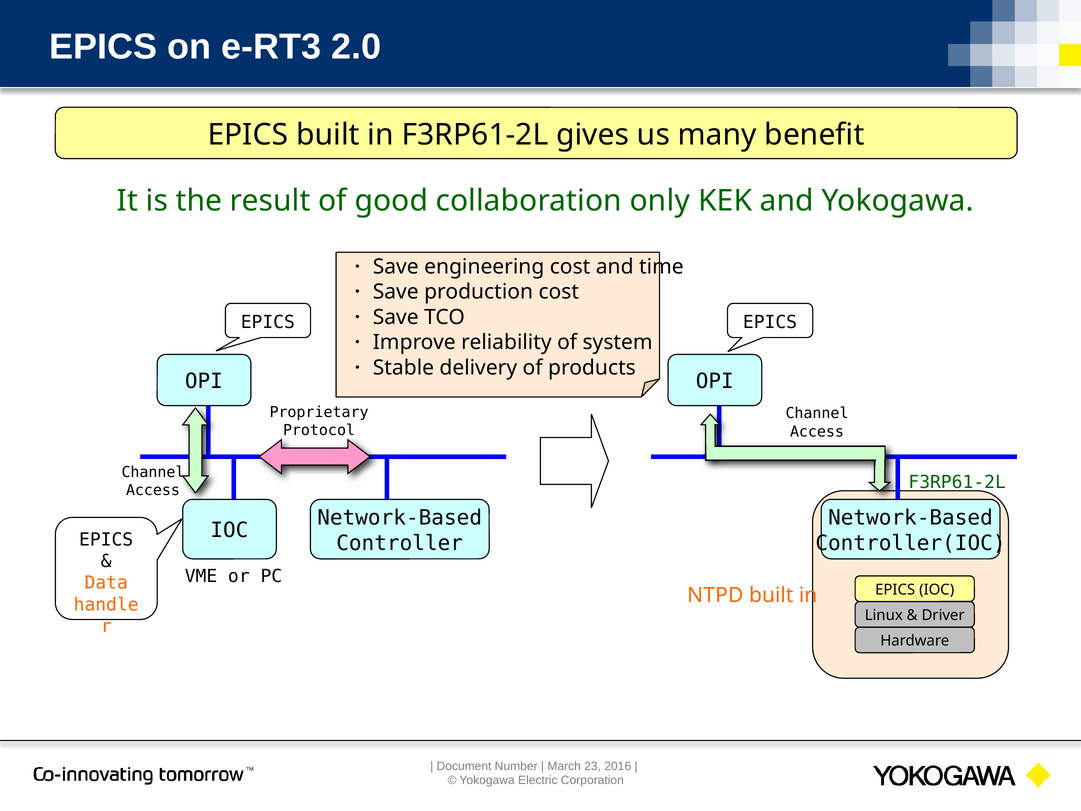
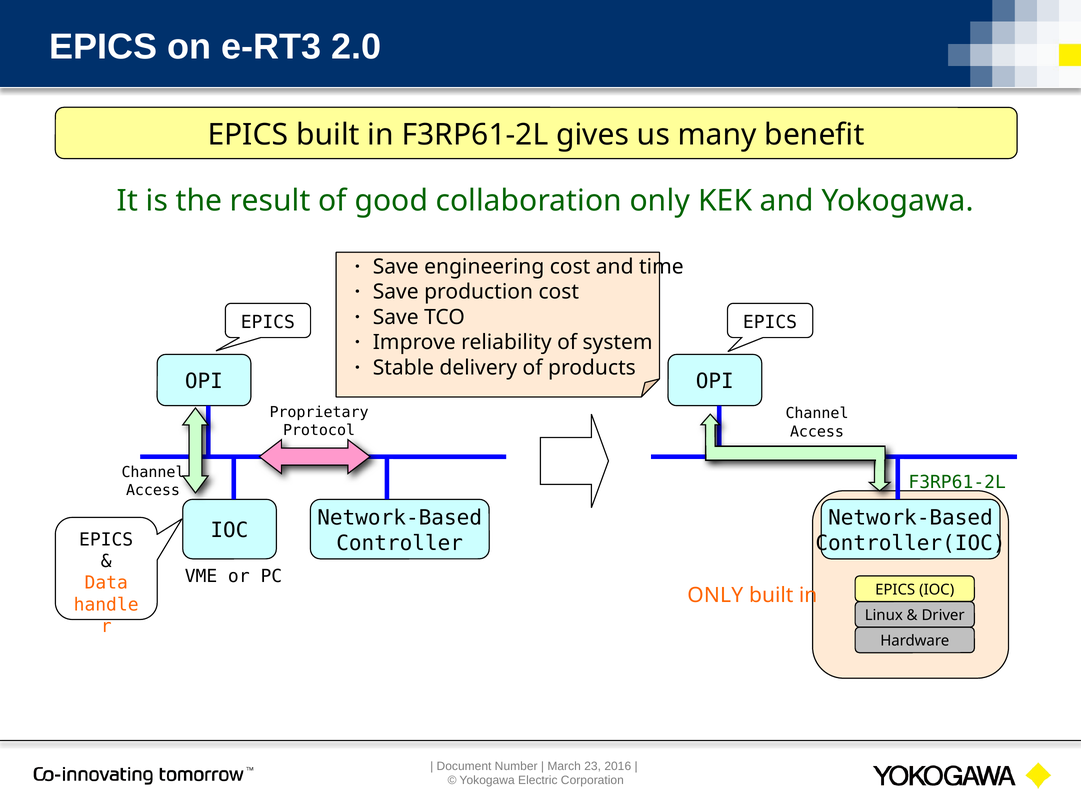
NTPD: NTPD -> ONLY (715, 595)
